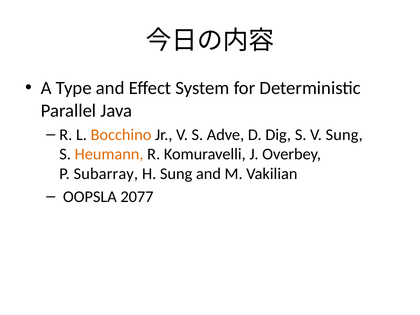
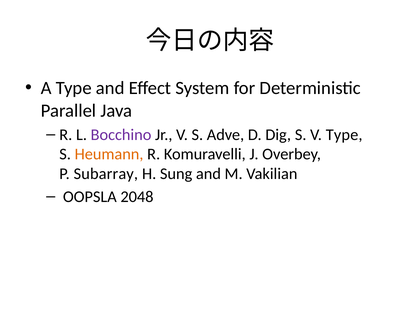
Bocchino colour: orange -> purple (121, 135)
V Sung: Sung -> Type (344, 135)
2077: 2077 -> 2048 (137, 197)
